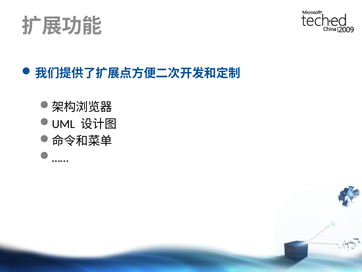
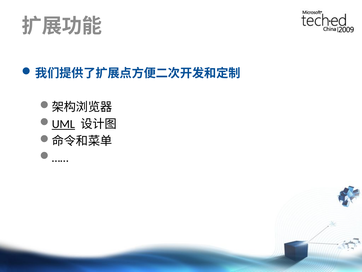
UML underline: none -> present (63, 124)
